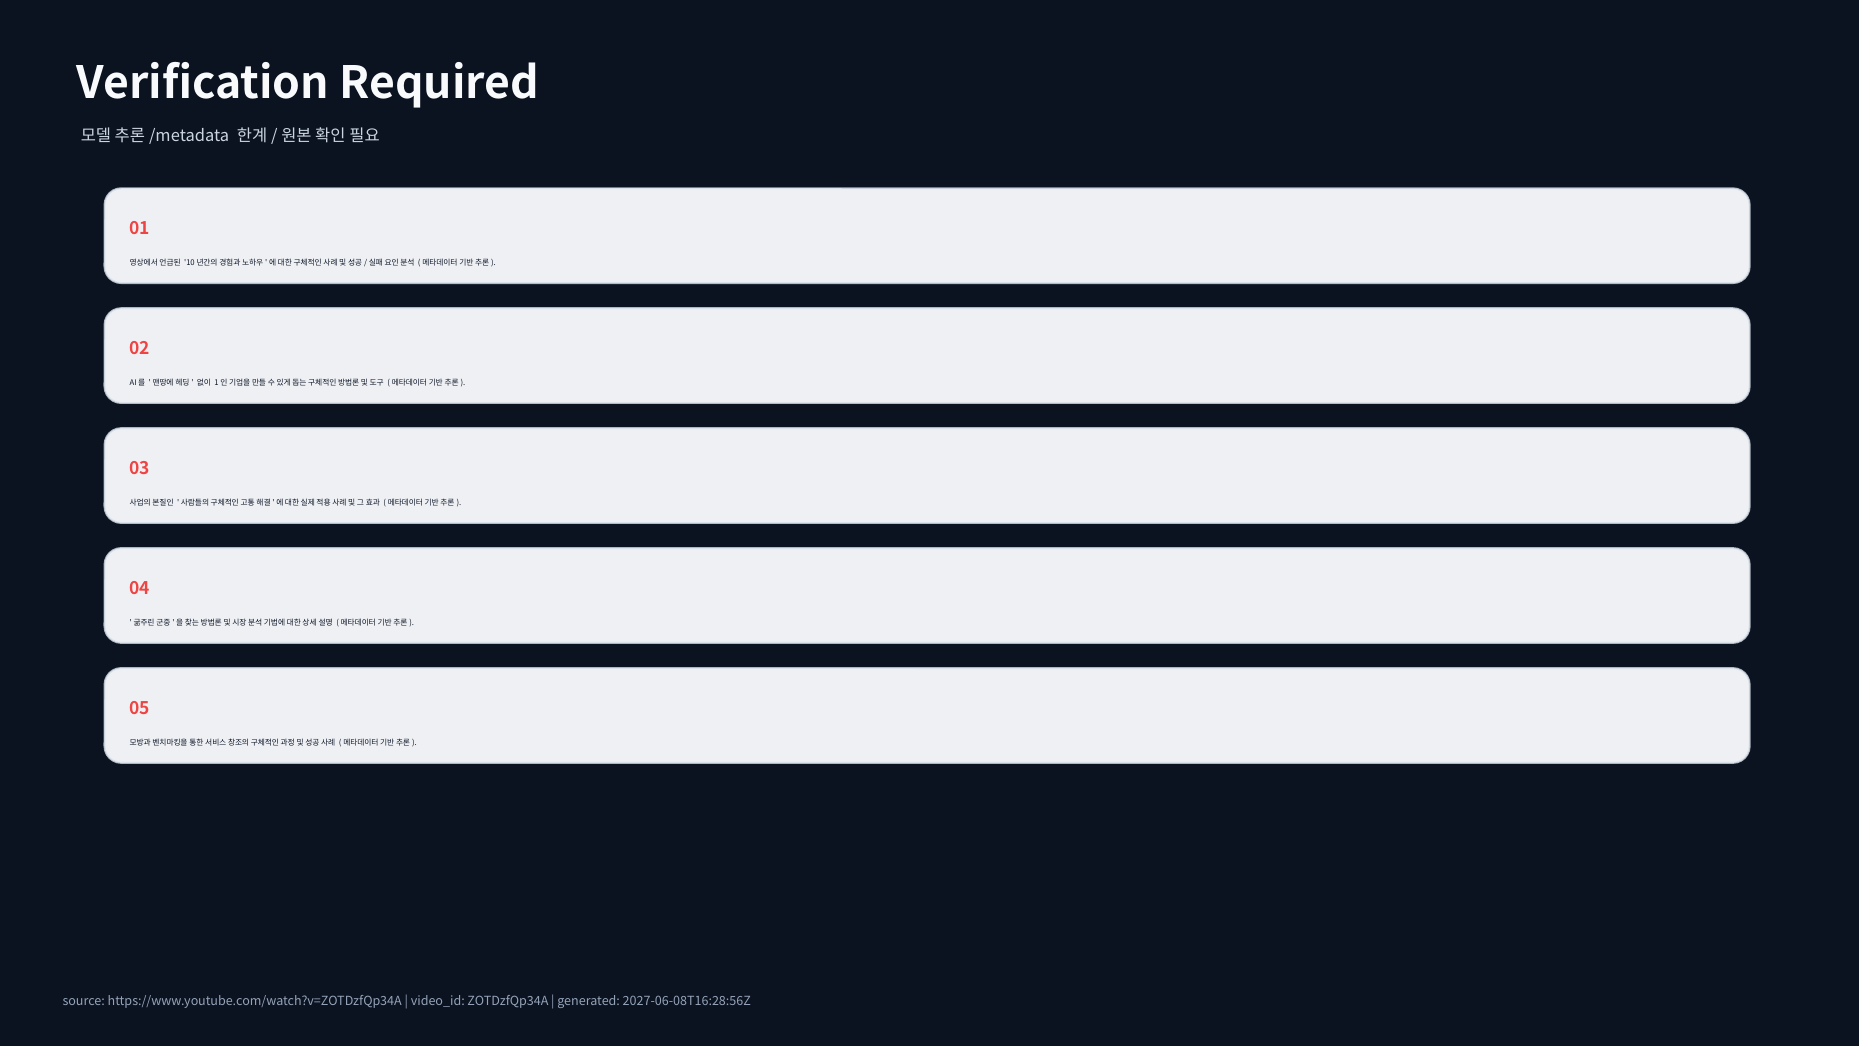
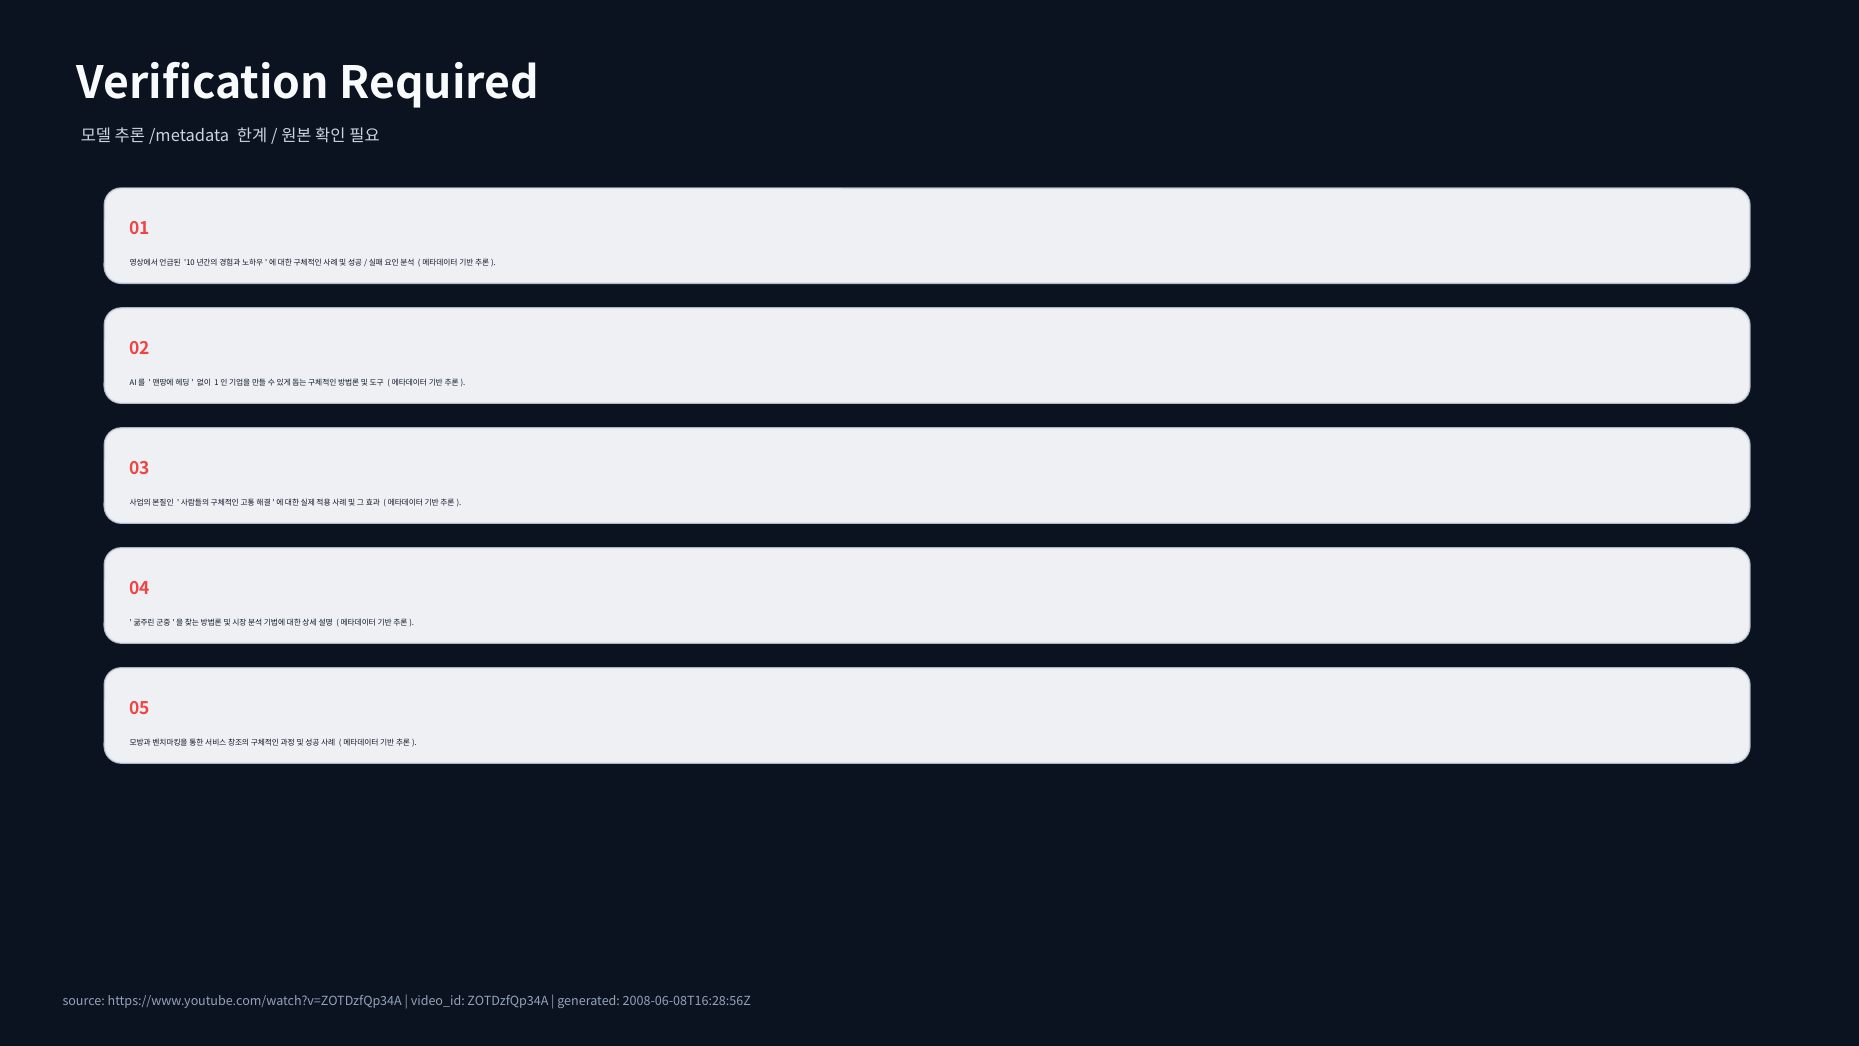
2027-06-08T16:28:56Z: 2027-06-08T16:28:56Z -> 2008-06-08T16:28:56Z (687, 1001)
